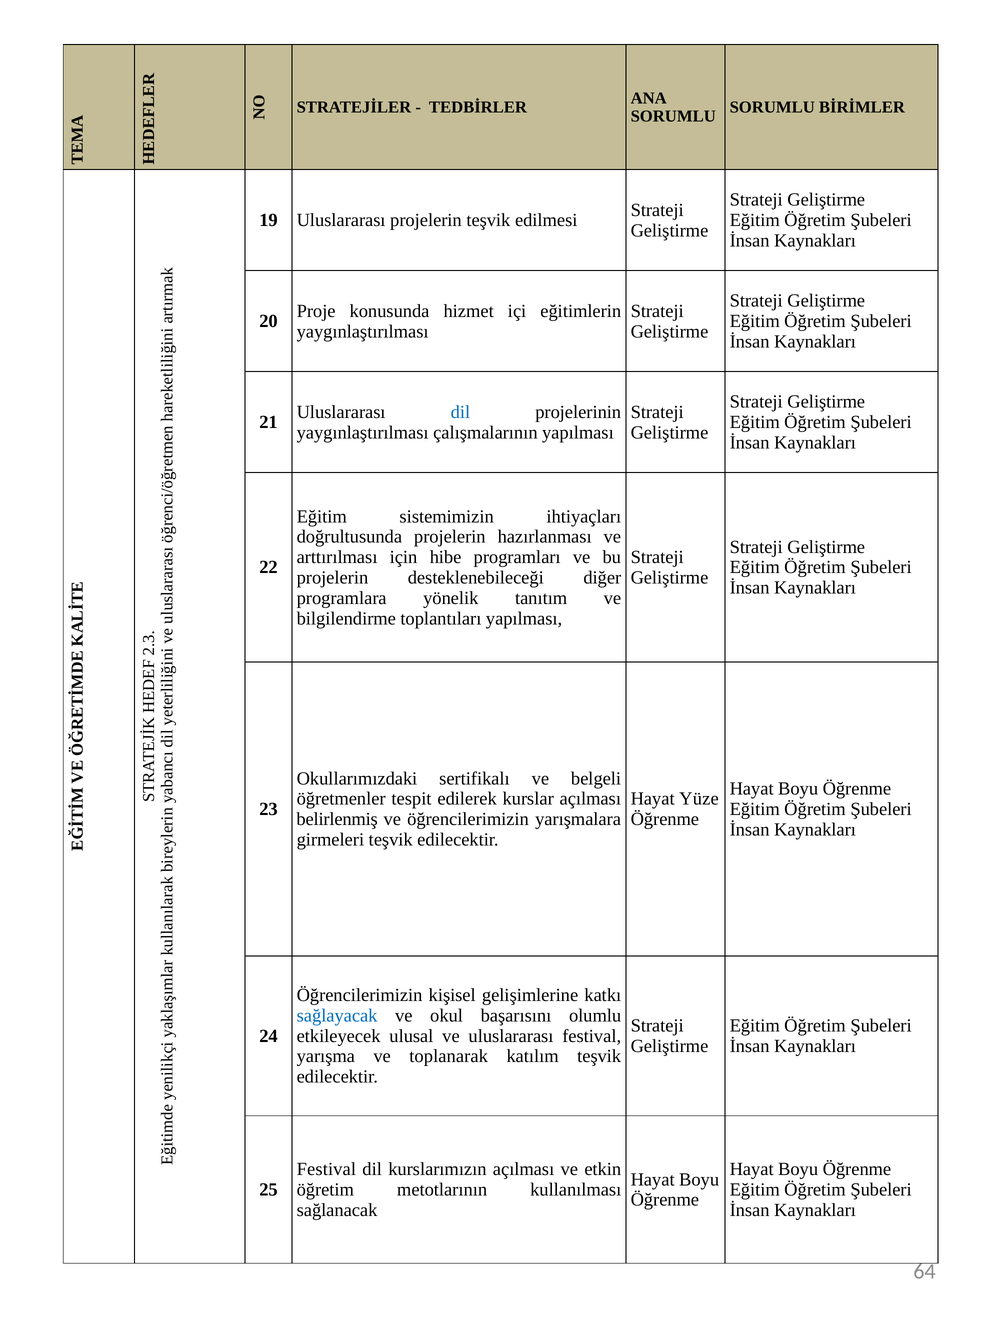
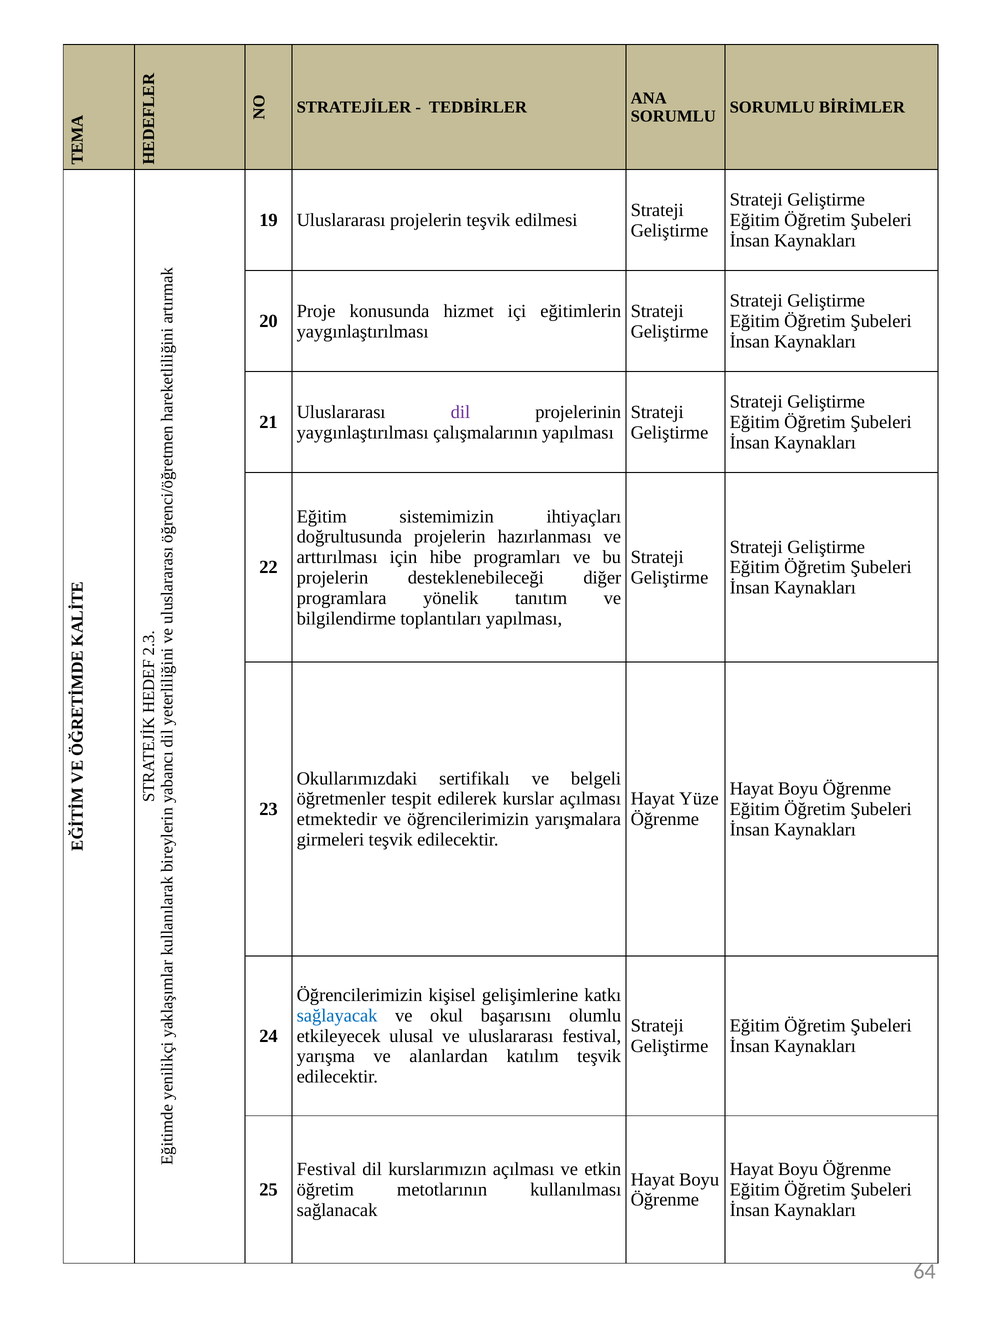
dil colour: blue -> purple (460, 412)
belirlenmiş: belirlenmiş -> etmektedir (337, 819)
toplanarak: toplanarak -> alanlardan (449, 1056)
